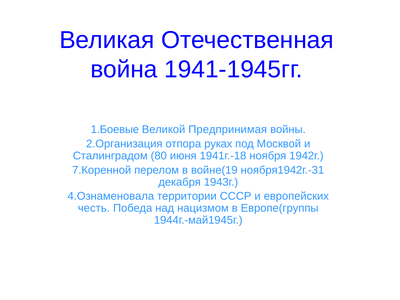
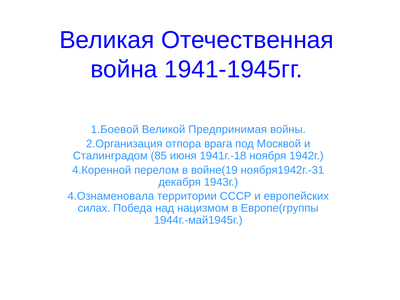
1.Боевые: 1.Боевые -> 1.Боевой (115, 130)
руках: руках -> врага (218, 144)
80: 80 -> 85 (159, 156)
7.Коренной: 7.Коренной -> 4.Коренной (102, 170)
честь: честь -> силах (94, 208)
